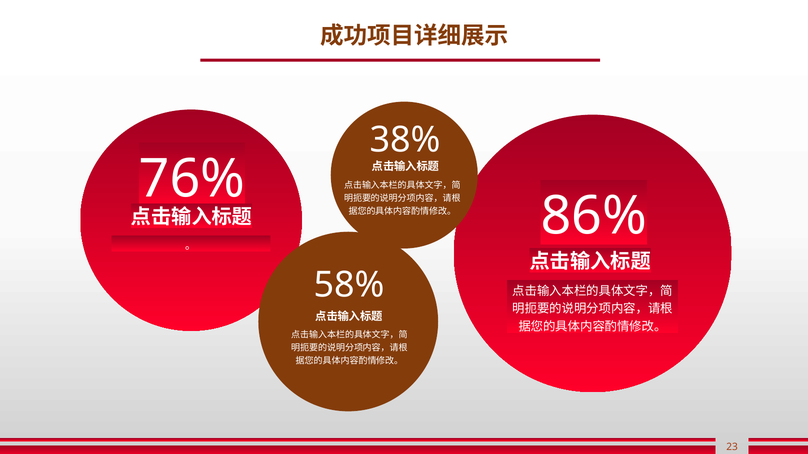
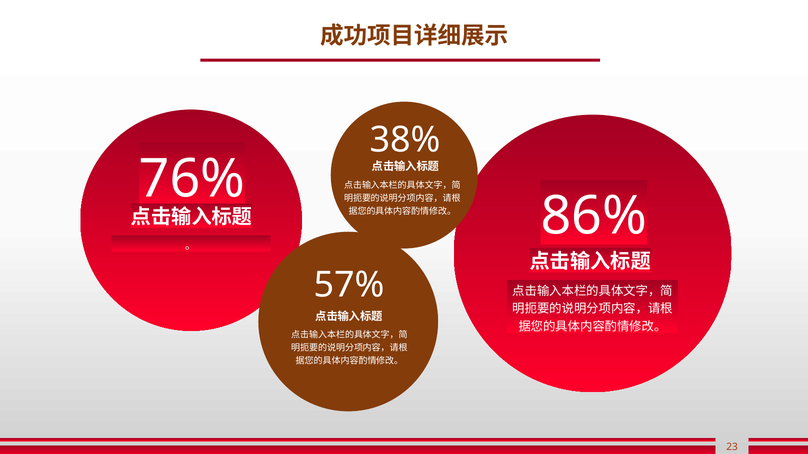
58%: 58% -> 57% (349, 285)
